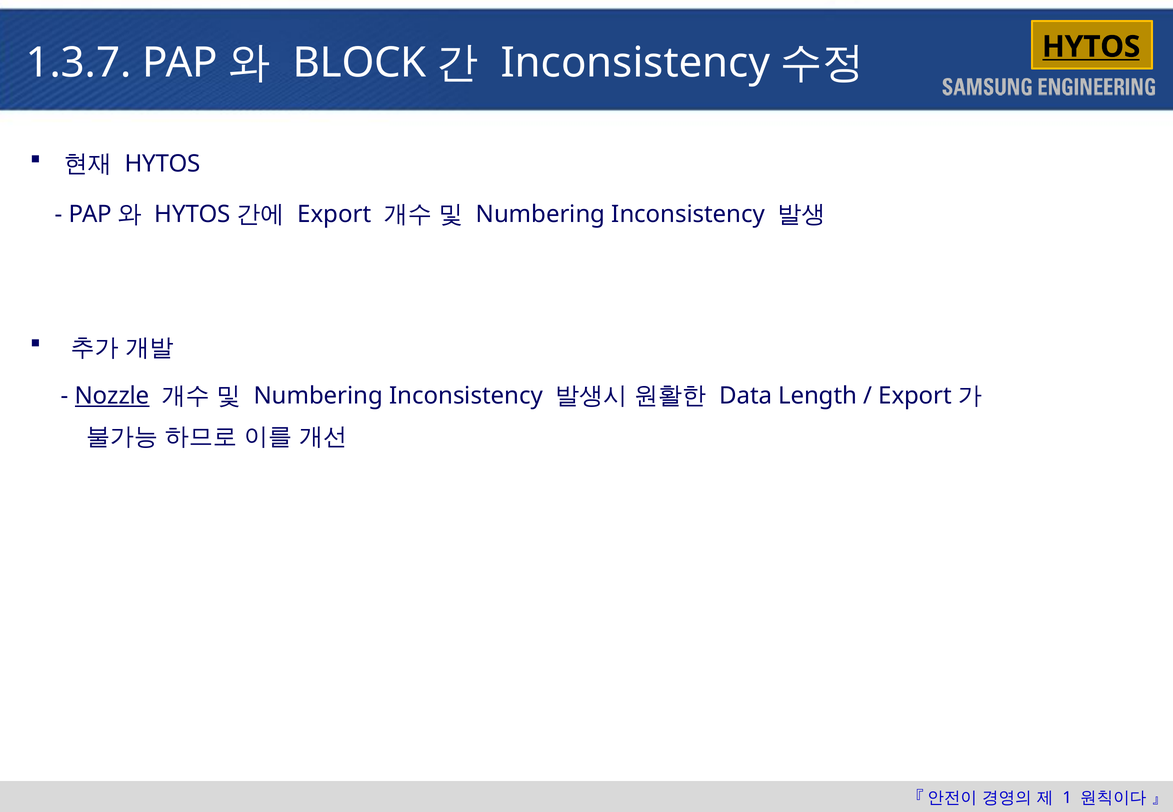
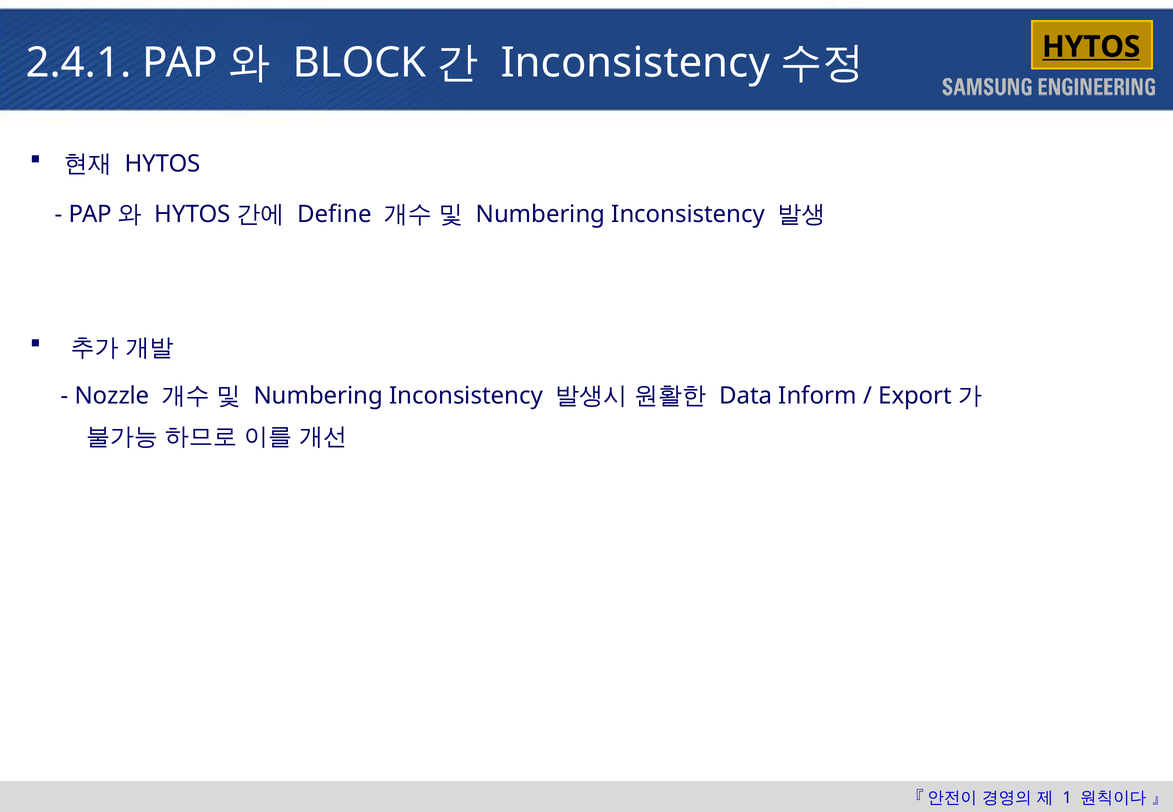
1.3.7: 1.3.7 -> 2.4.1 (79, 63)
Export: Export -> Define (334, 215)
Nozzle underline: present -> none (112, 396)
Length: Length -> Inform (818, 396)
